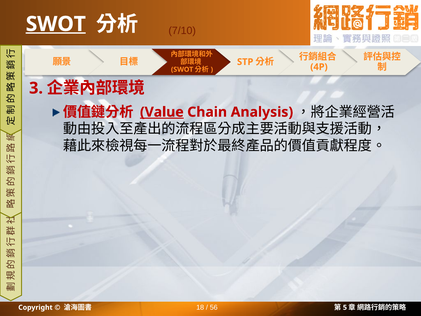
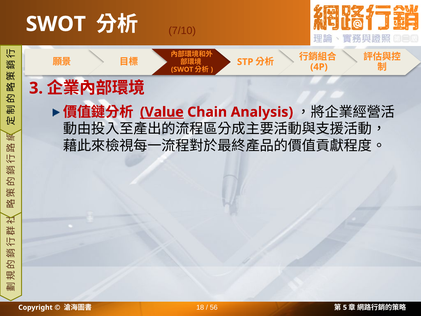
SWOT underline: present -> none (56, 24)
